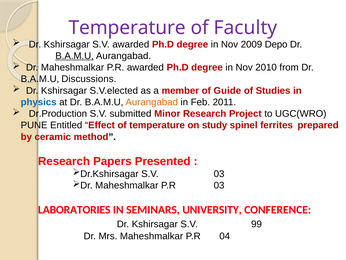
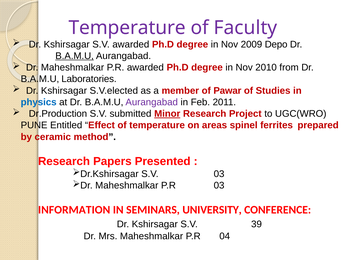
Discussions: Discussions -> Laboratories (89, 79)
Guide: Guide -> Pawar (227, 90)
Aurangabad colour: orange -> purple (152, 102)
Minor underline: none -> present (167, 114)
study: study -> areas (215, 125)
LABORATORIES: LABORATORIES -> INFORMATION (74, 209)
99: 99 -> 39 (257, 224)
